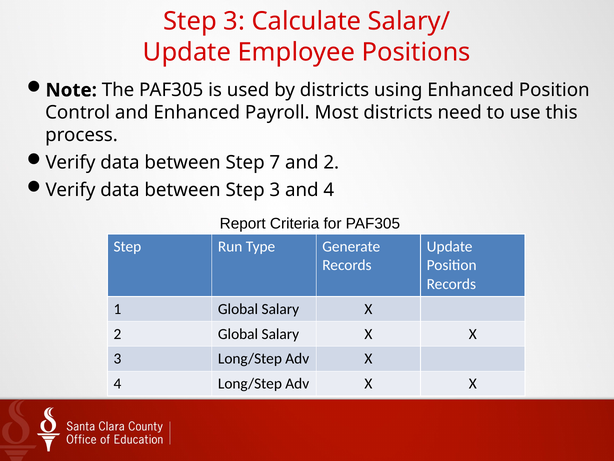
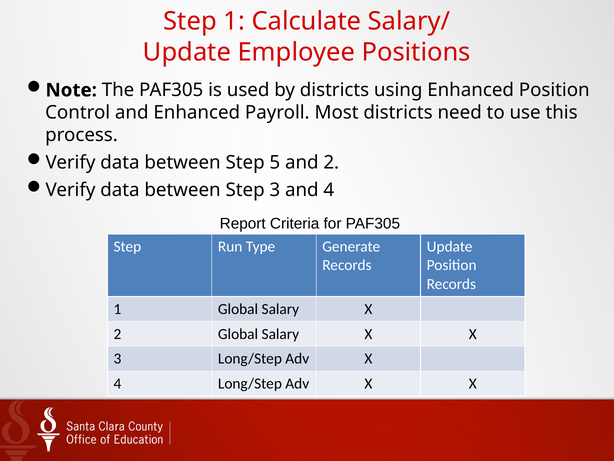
3: 3 -> 1 (234, 21)
7: 7 -> 5 (275, 162)
